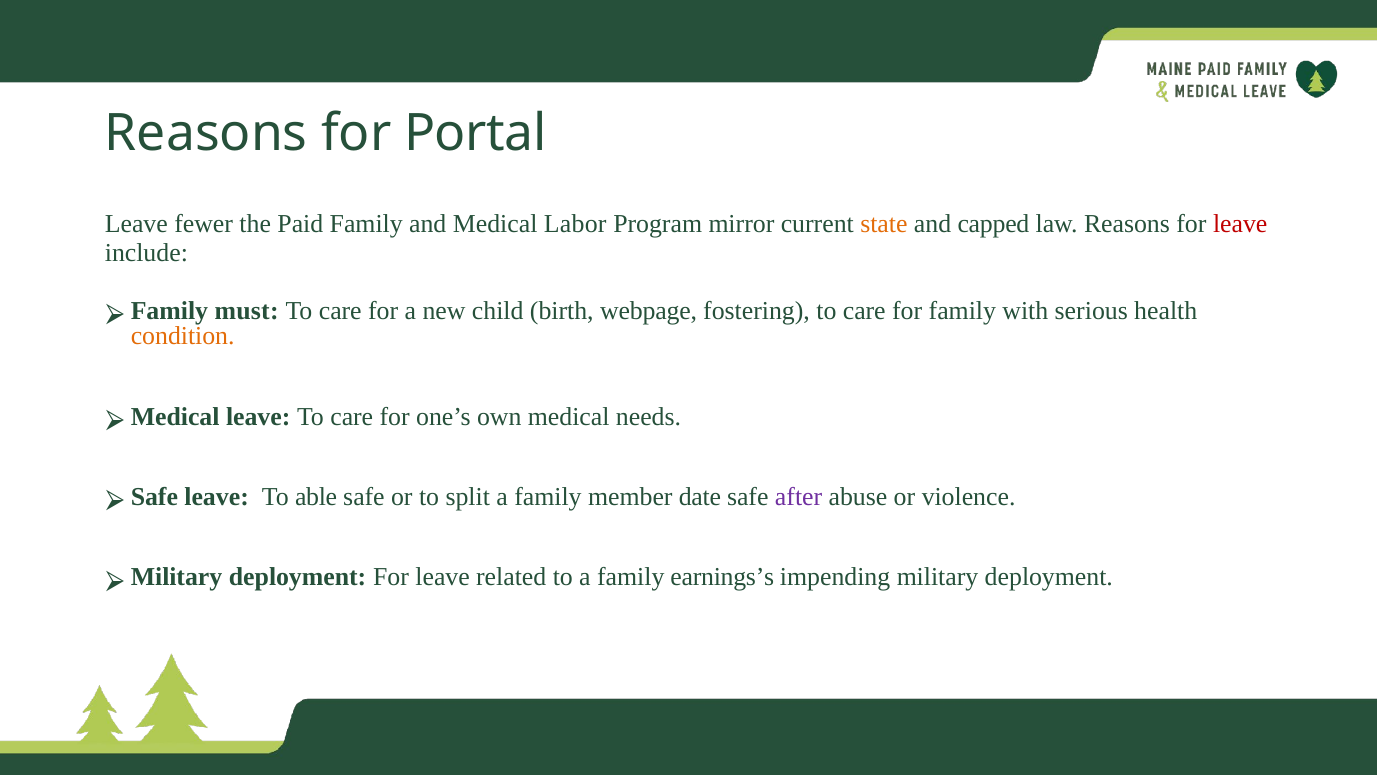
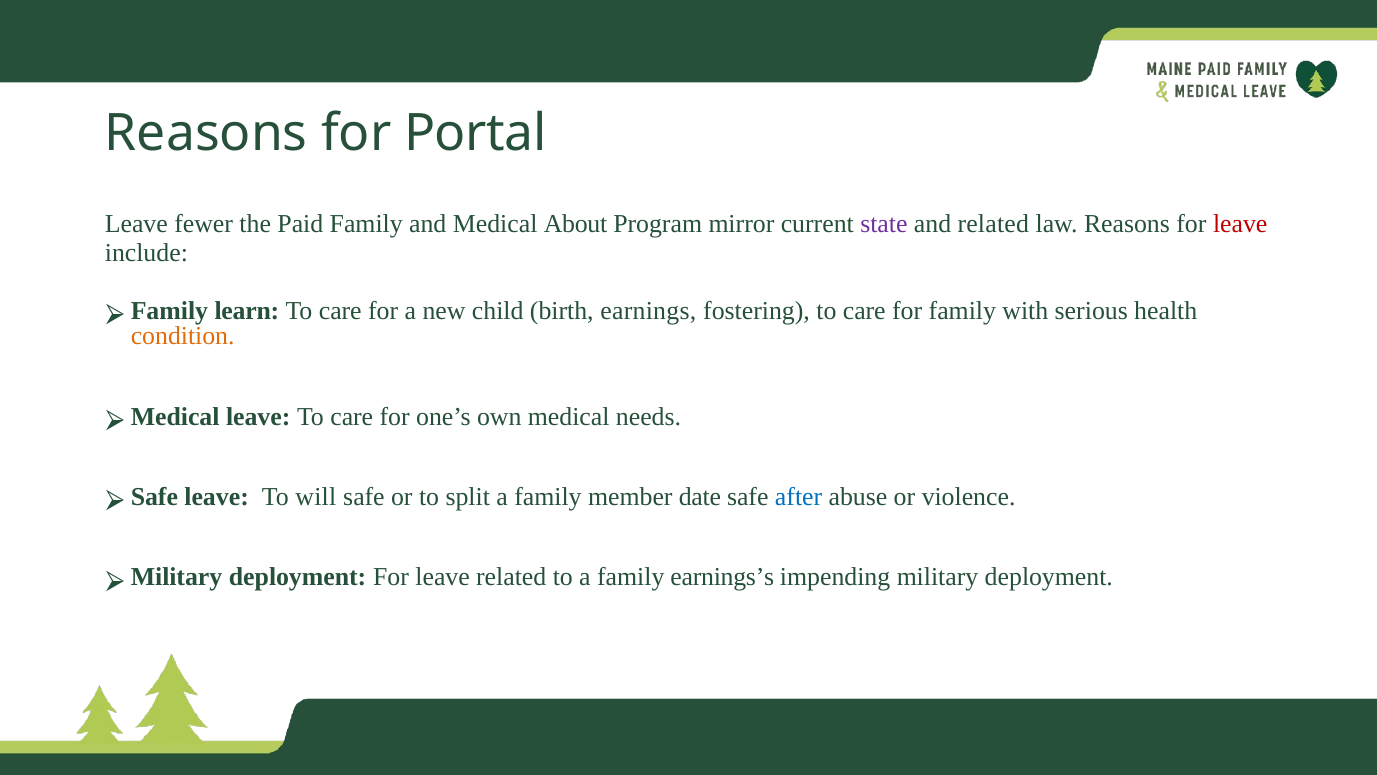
Labor: Labor -> About (575, 224)
state colour: orange -> purple (884, 224)
and capped: capped -> related (993, 224)
must: must -> learn (247, 310)
webpage: webpage -> earnings (648, 310)
able: able -> will (316, 497)
after colour: purple -> blue (799, 497)
